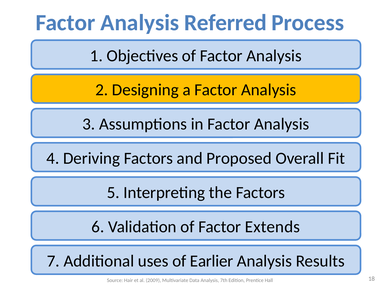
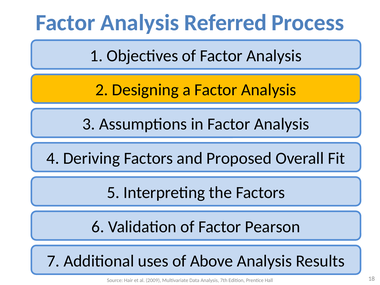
Extends: Extends -> Pearson (273, 227)
Earlier: Earlier -> Above (212, 261)
